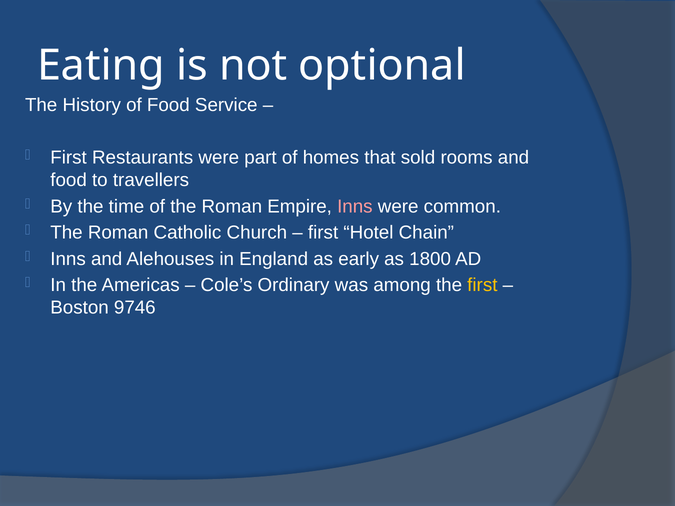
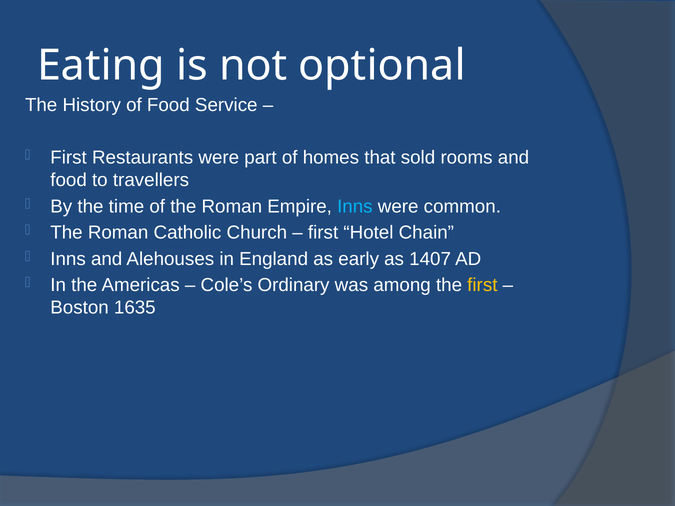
Inns colour: pink -> light blue (355, 207)
1800: 1800 -> 1407 (430, 259)
9746: 9746 -> 1635 (135, 308)
